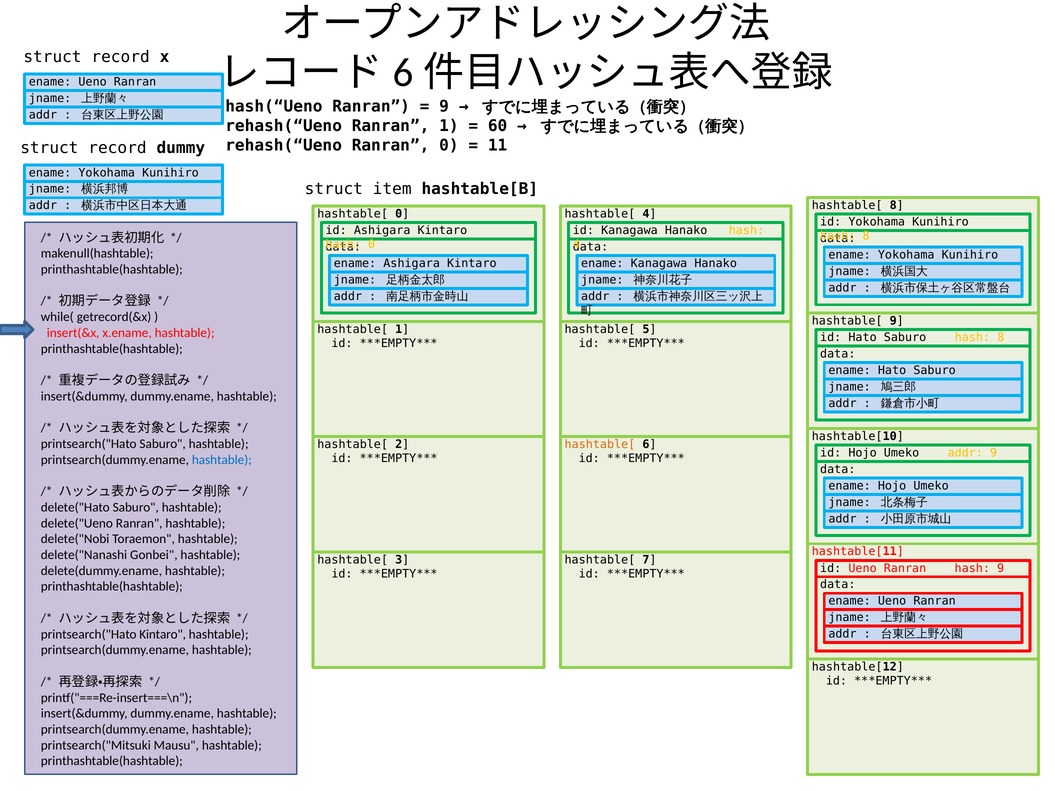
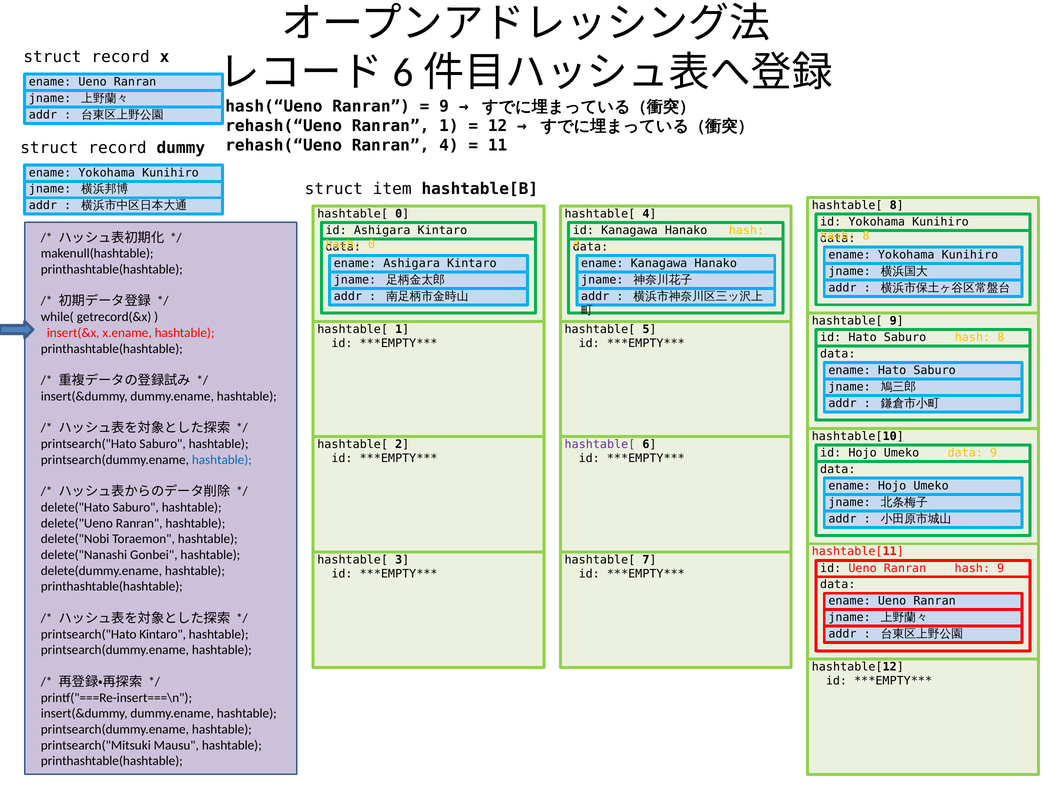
60: 60 -> 12 (498, 126)
Ranran 0: 0 -> 4 (449, 145)
hashtable[ colour: orange -> purple (600, 445)
addr: addr -> data (965, 453)
